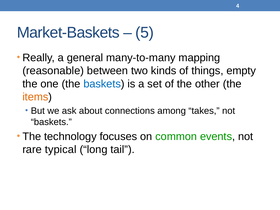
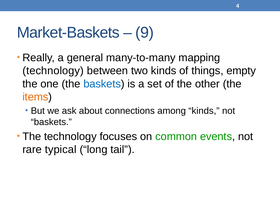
5: 5 -> 9 (145, 33)
reasonable: reasonable -> technology (53, 71)
among takes: takes -> kinds (204, 111)
